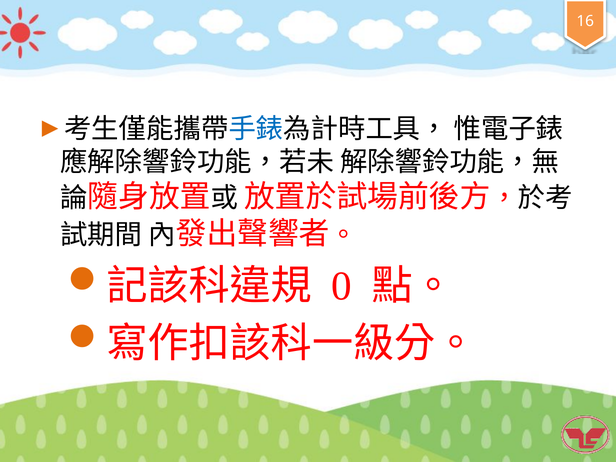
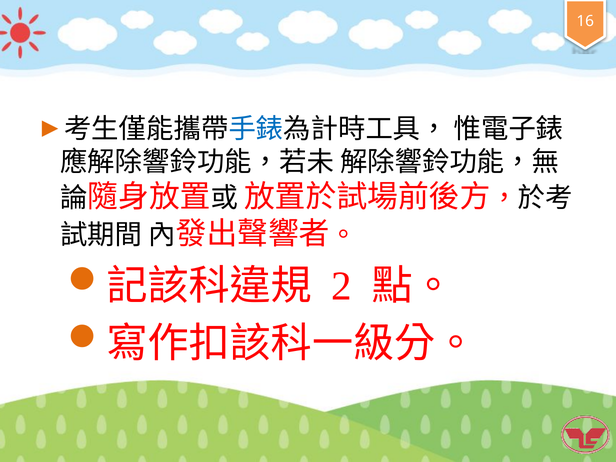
0: 0 -> 2 (341, 286)
